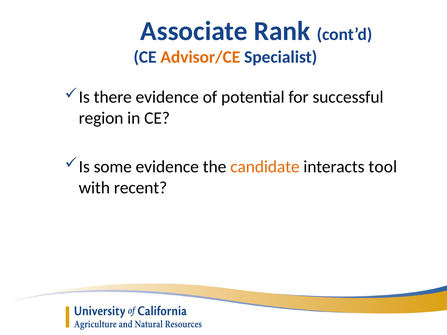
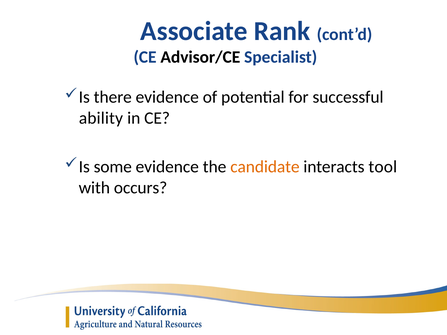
Advisor/CE colour: orange -> black (200, 57)
region: region -> ability (101, 118)
recent: recent -> occurs (141, 188)
